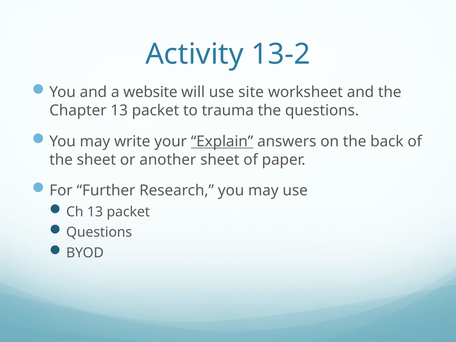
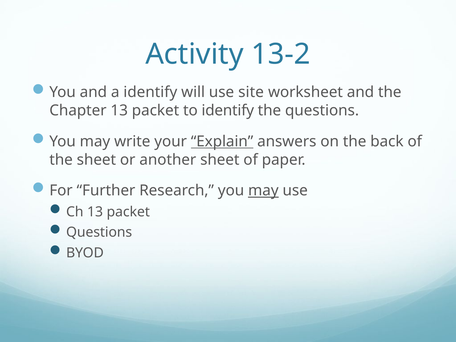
a website: website -> identify (150, 92)
to trauma: trauma -> identify (228, 111)
may underline: none -> present (263, 191)
